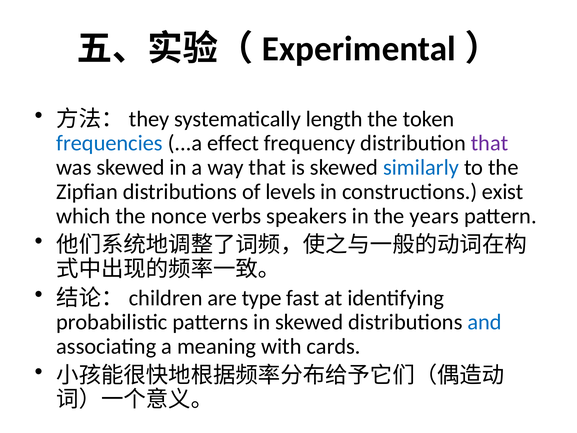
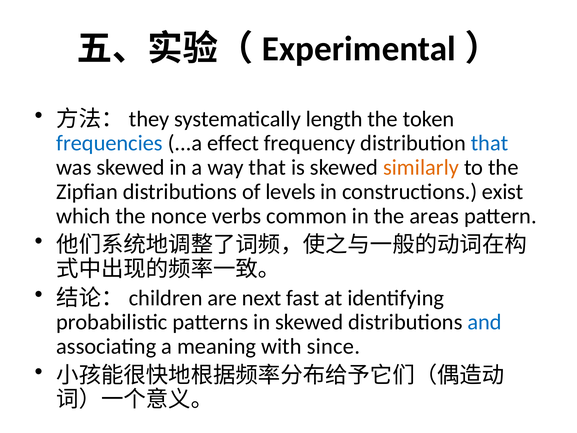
that colour: purple -> blue (490, 143)
similarly colour: blue -> orange (421, 167)
speakers: speakers -> common (307, 216)
years: years -> areas (434, 216)
type: type -> next (262, 298)
cards: cards -> since (333, 346)
